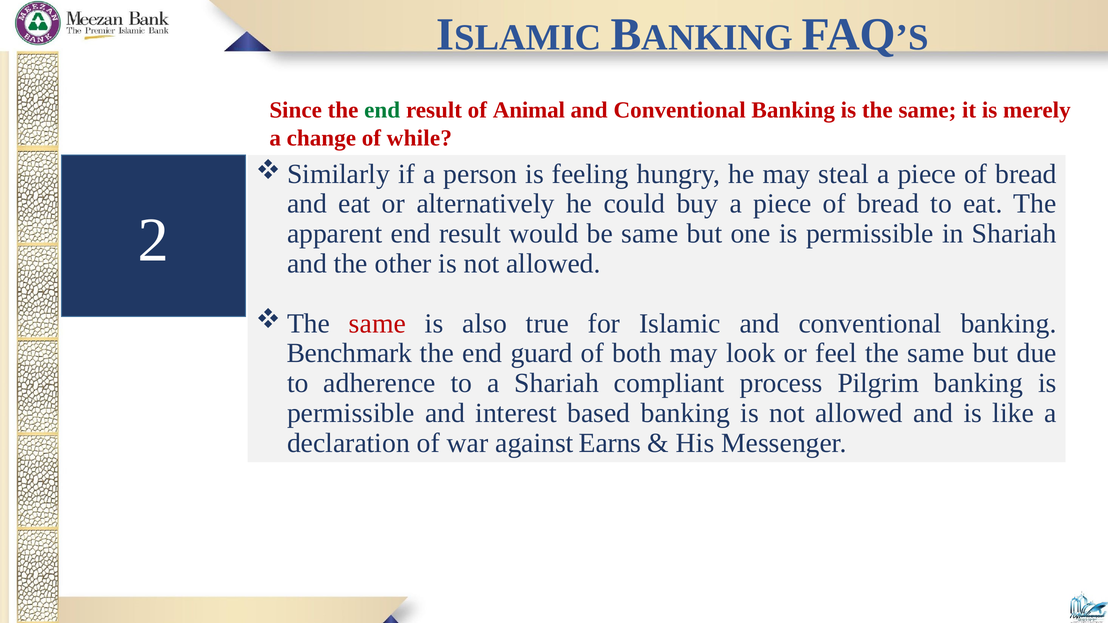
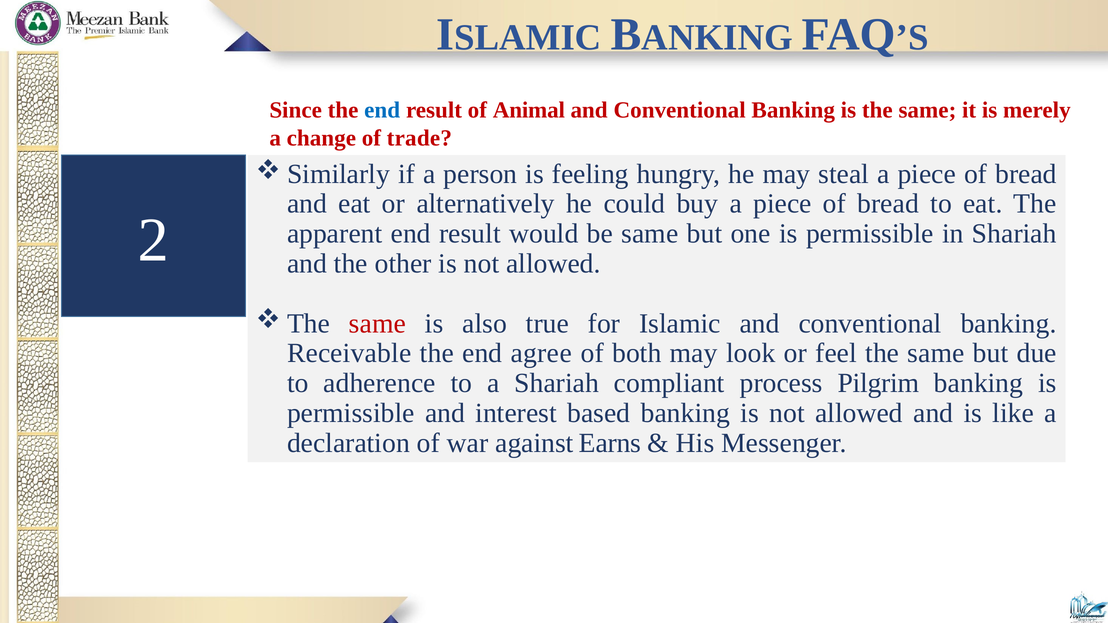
end colour: green -> blue (382, 110)
while: while -> trade (419, 138)
Benchmark: Benchmark -> Receivable (349, 353)
guard: guard -> agree (541, 353)
